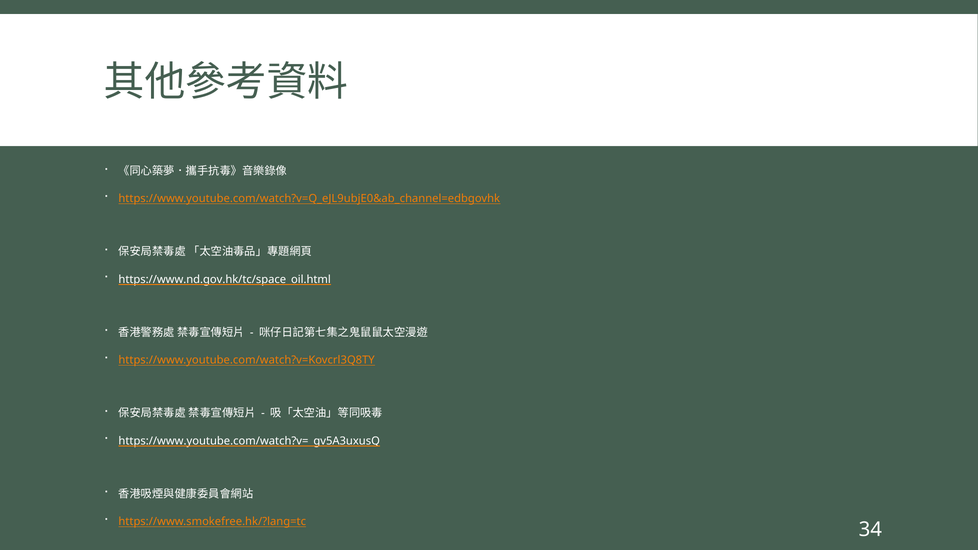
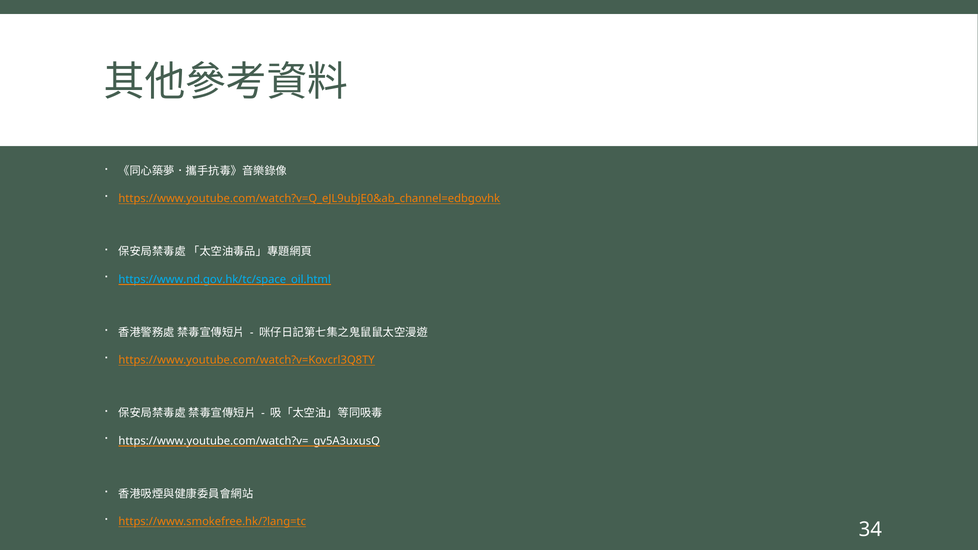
https://www.nd.gov.hk/tc/space_oil.html colour: white -> light blue (225, 279)
